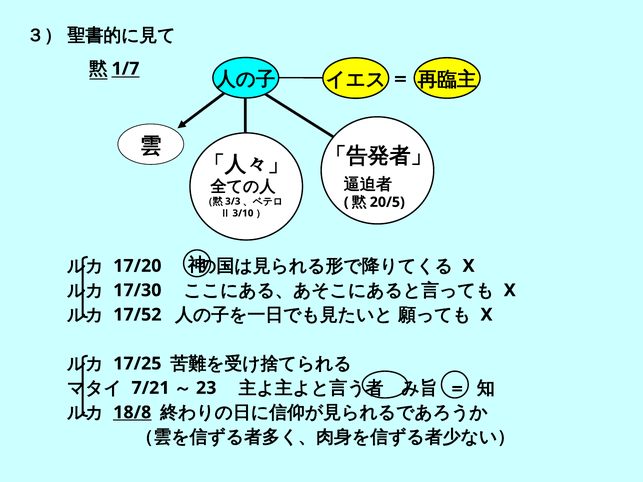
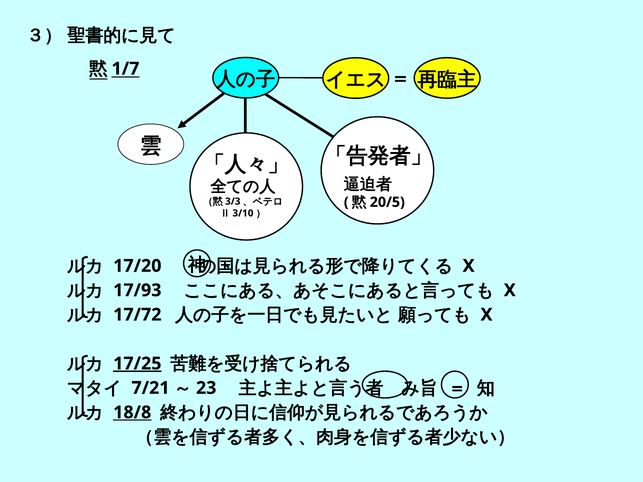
17/30: 17/30 -> 17/93 (137, 290)
17/52: 17/52 -> 17/72 (137, 315)
17/25 underline: none -> present (137, 364)
